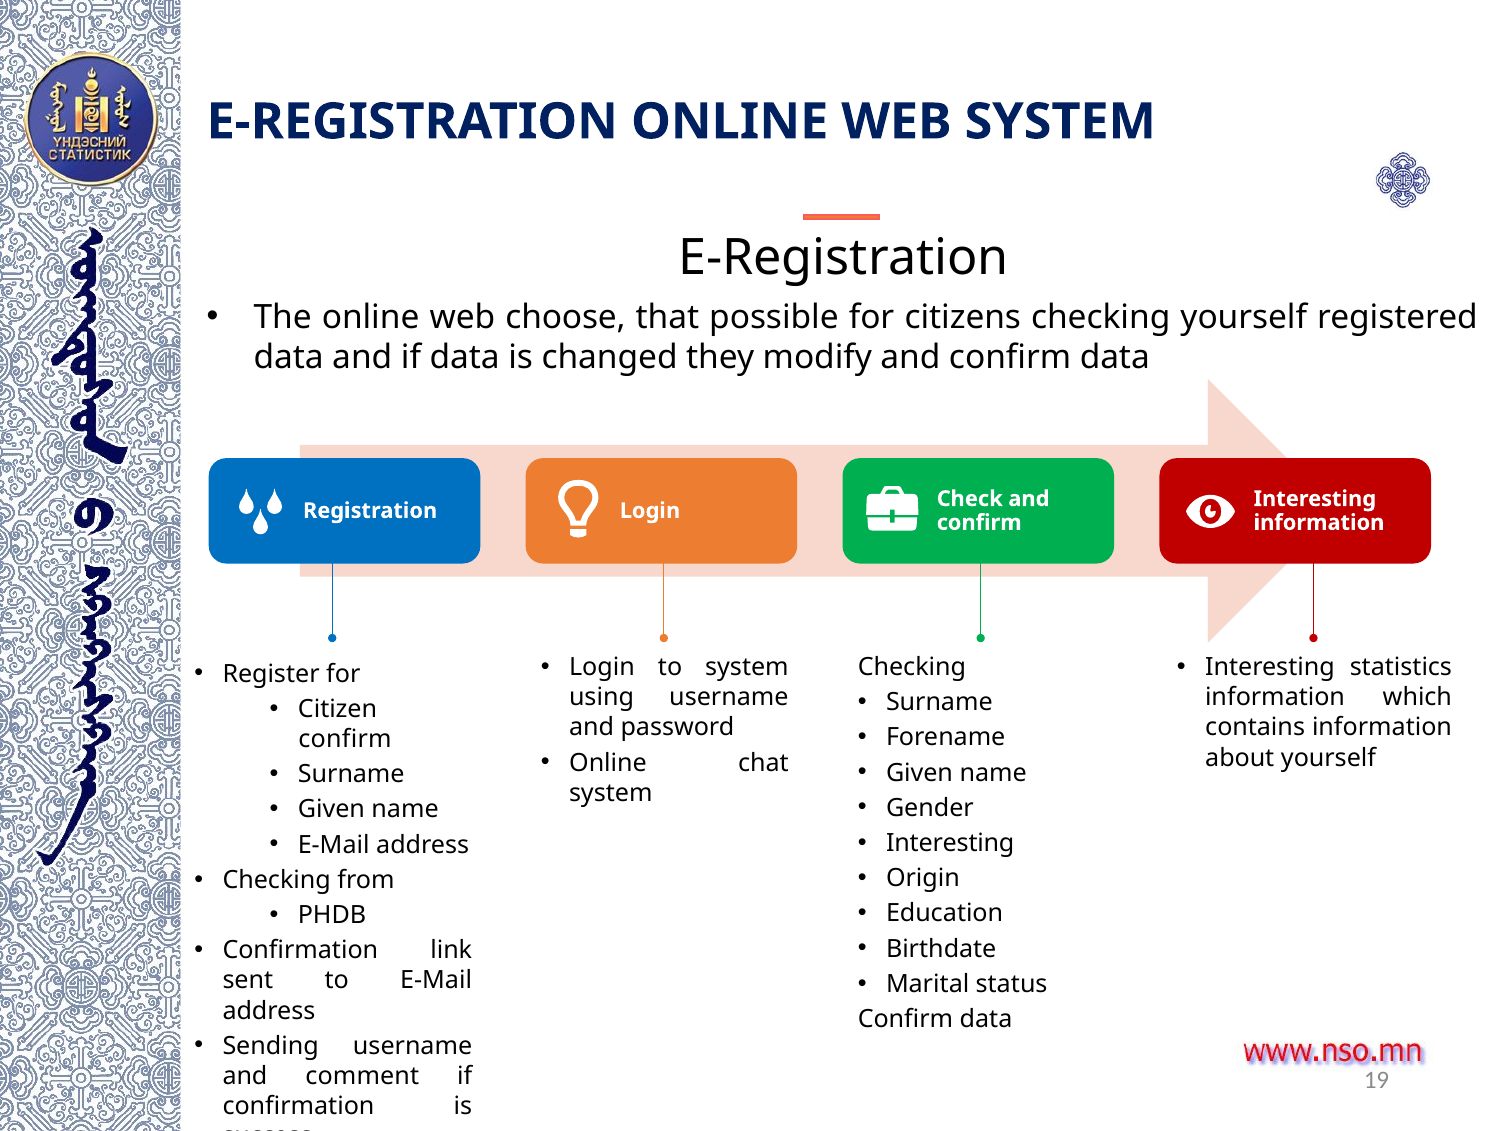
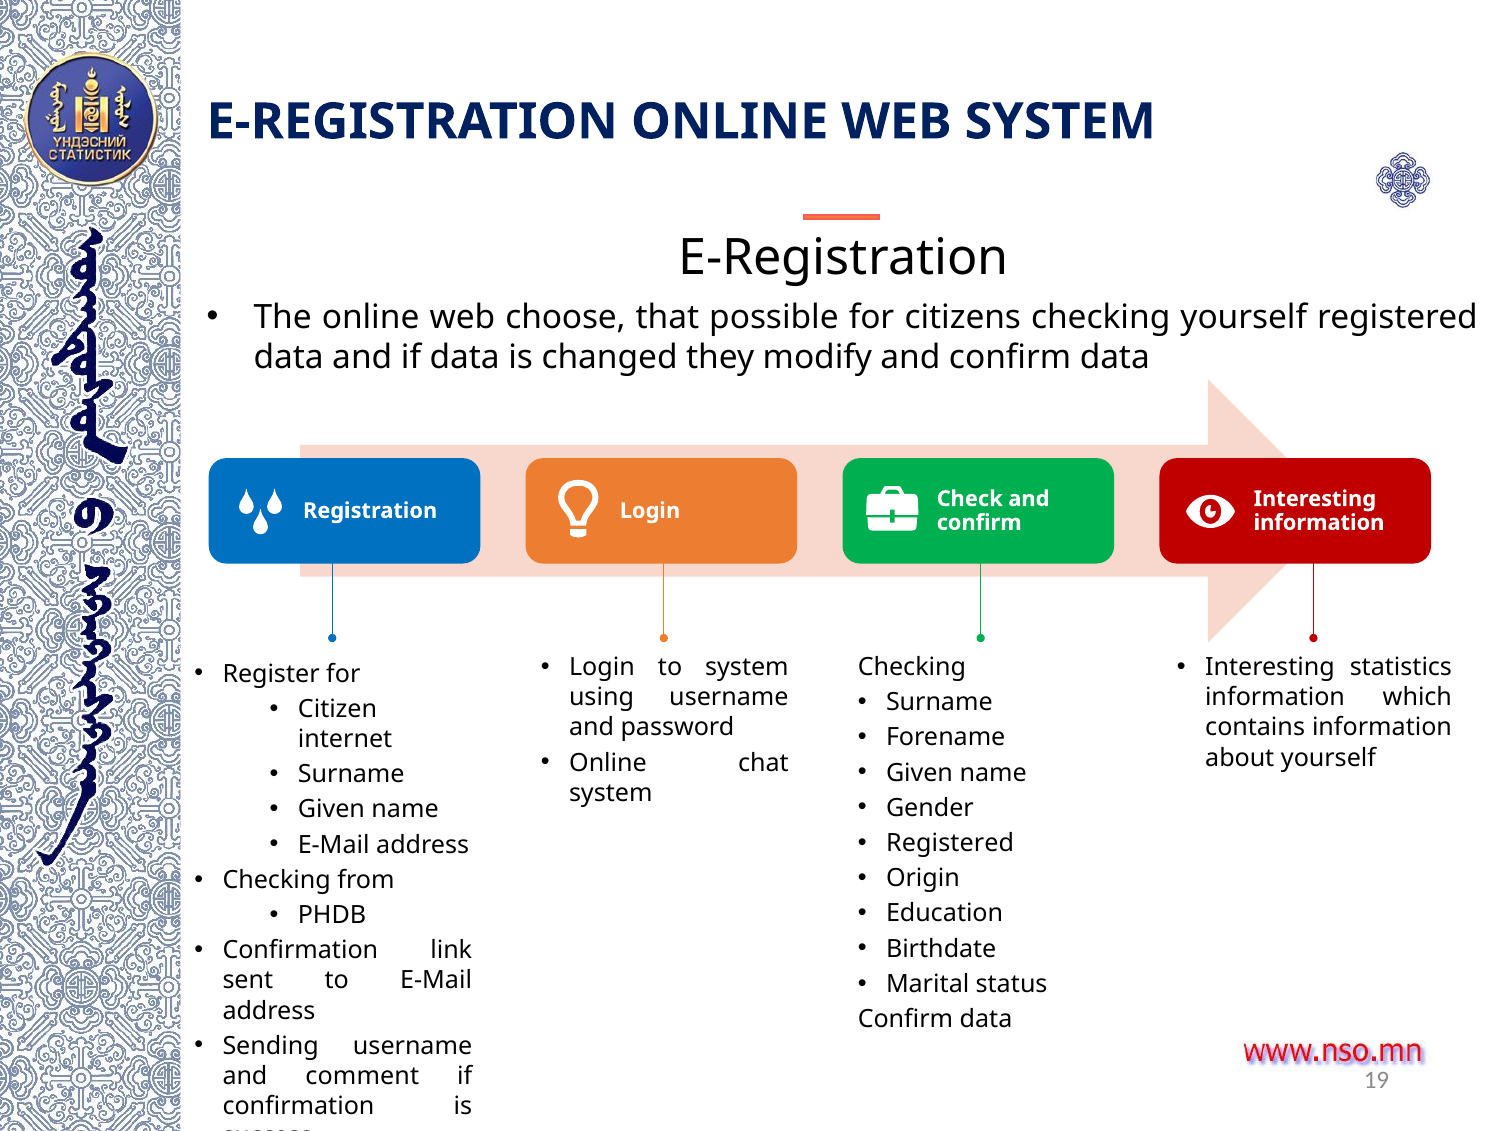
confirm: confirm -> internet (345, 739)
Interesting: Interesting -> Registered (950, 843)
